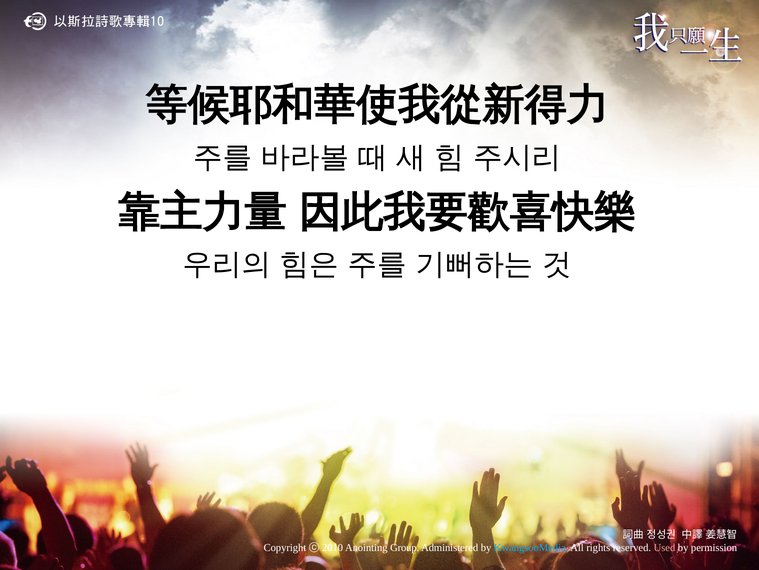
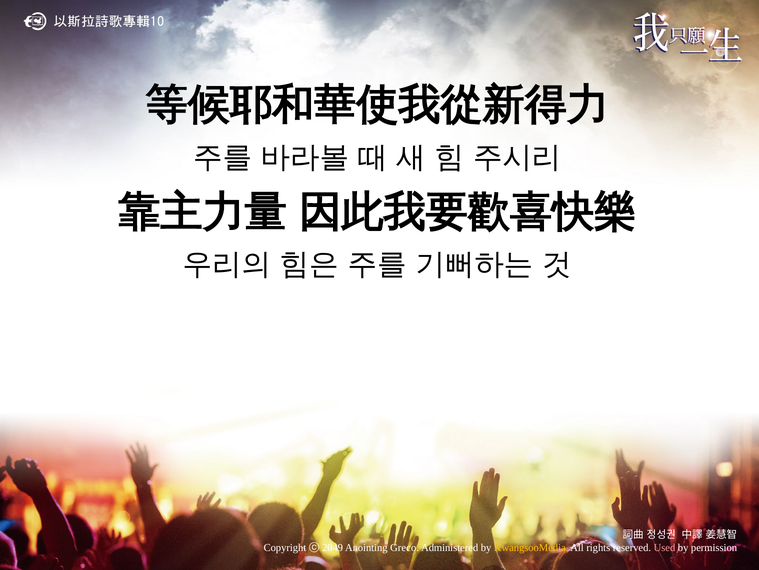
2010: 2010 -> 2049 (333, 547)
Group: Group -> Greco (405, 547)
KwangsooMedia colour: light blue -> yellow (531, 547)
